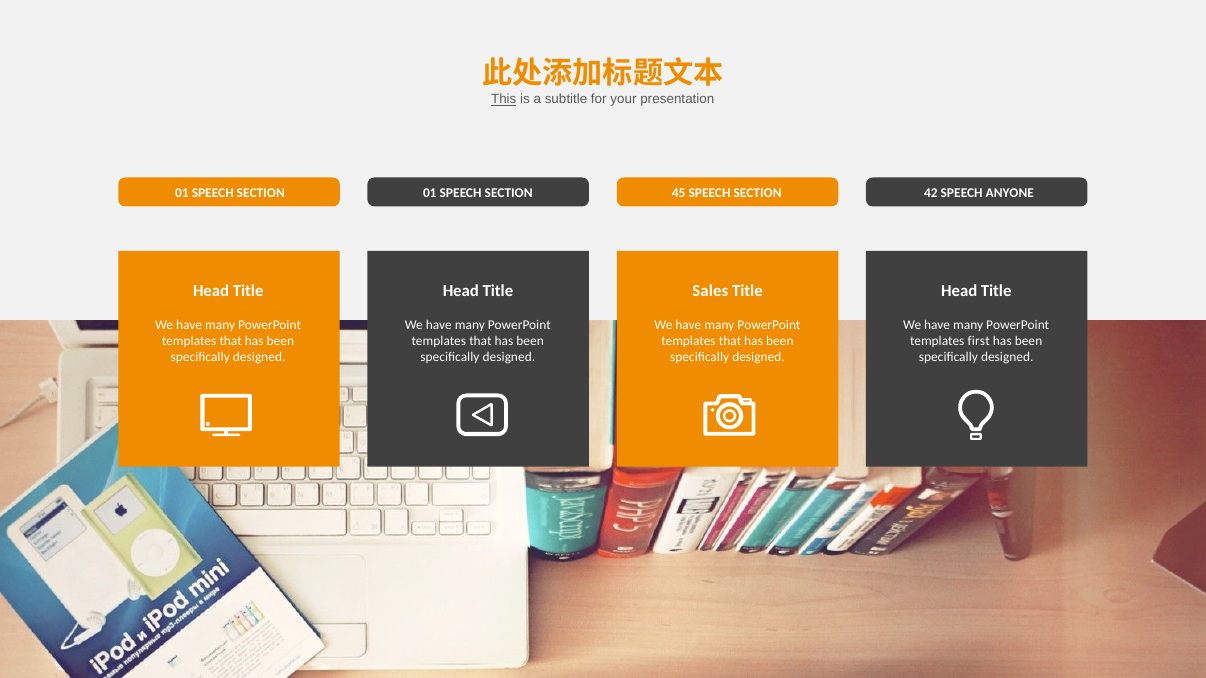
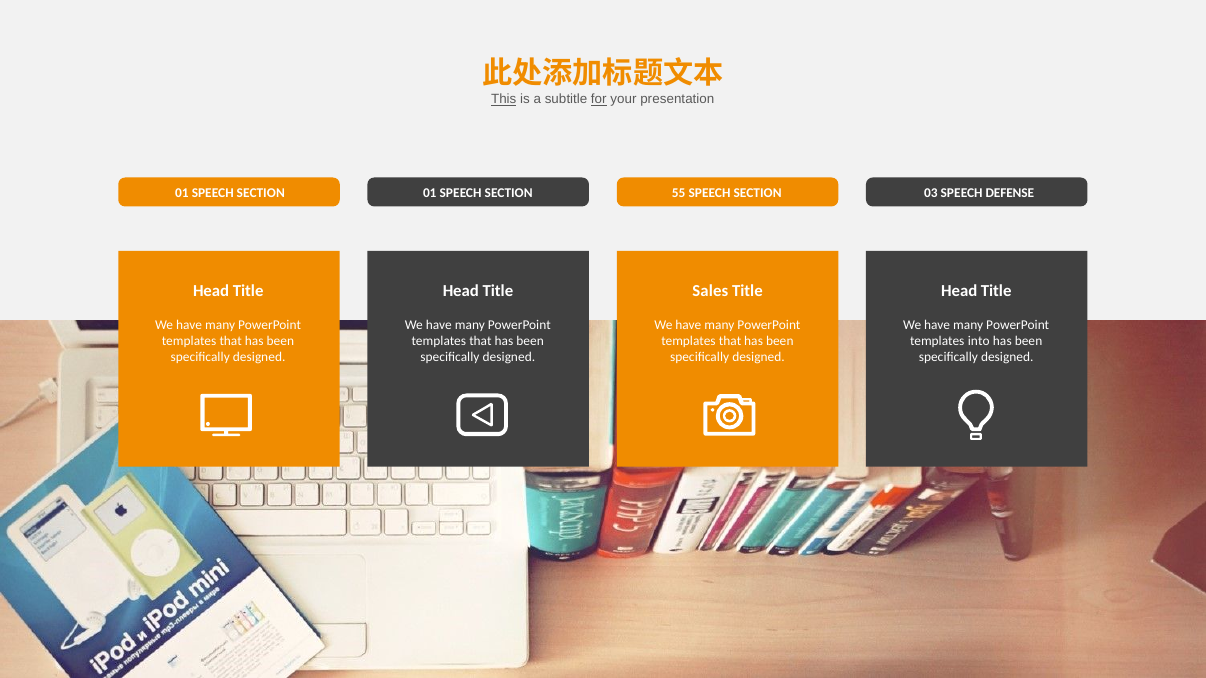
for underline: none -> present (599, 99)
45: 45 -> 55 (679, 193)
42: 42 -> 03 (931, 193)
ANYONE: ANYONE -> DEFENSE (1010, 193)
first: first -> into (979, 341)
